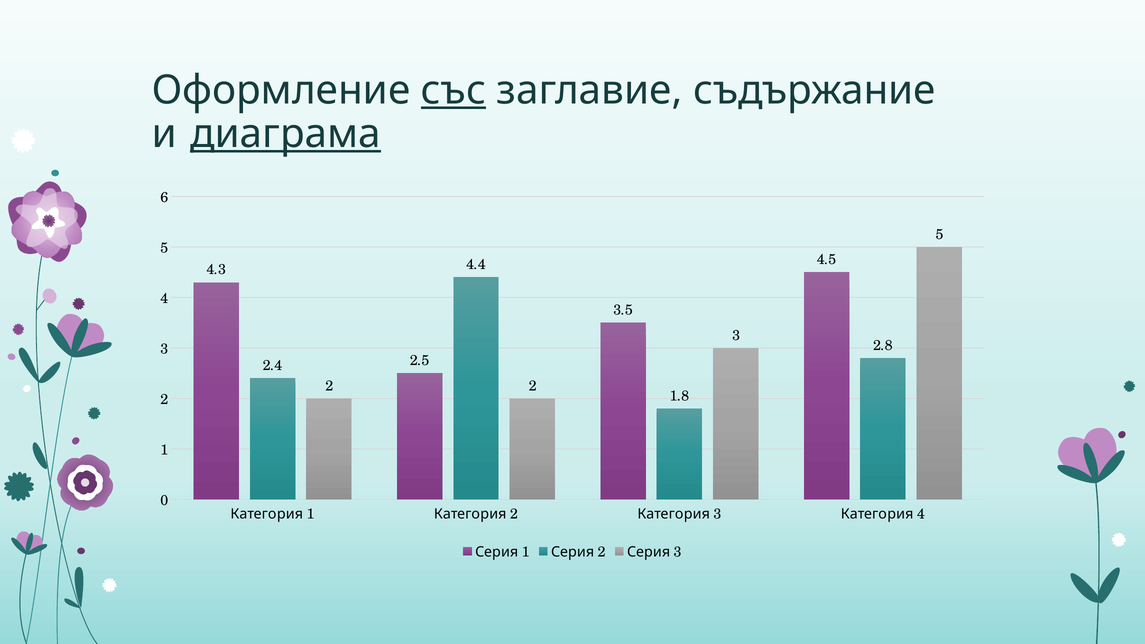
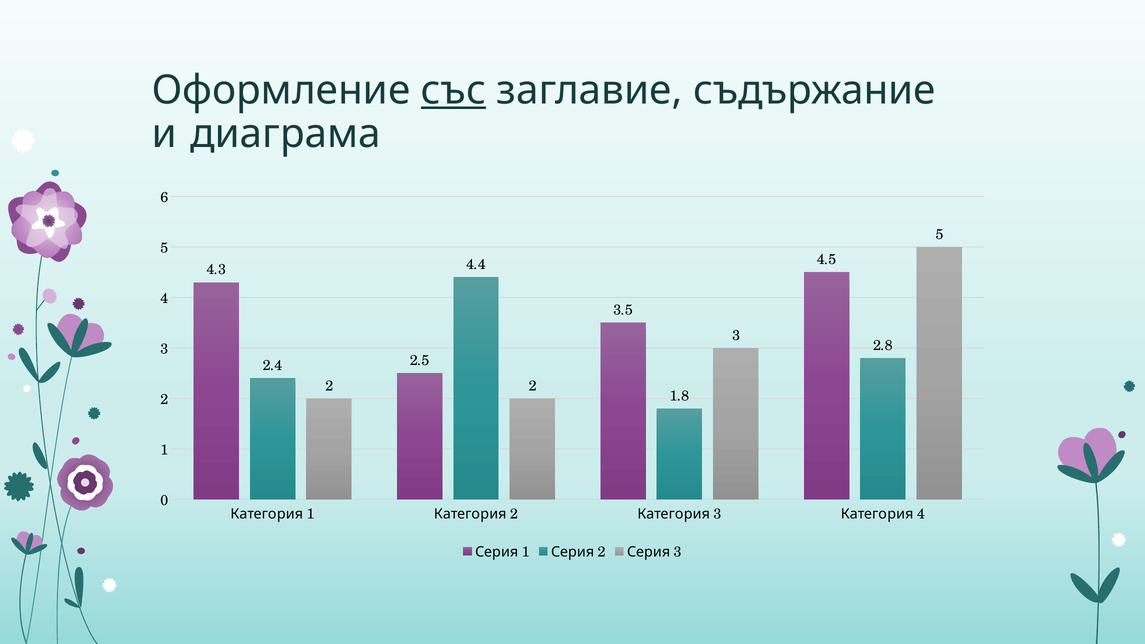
диаграма underline: present -> none (286, 134)
